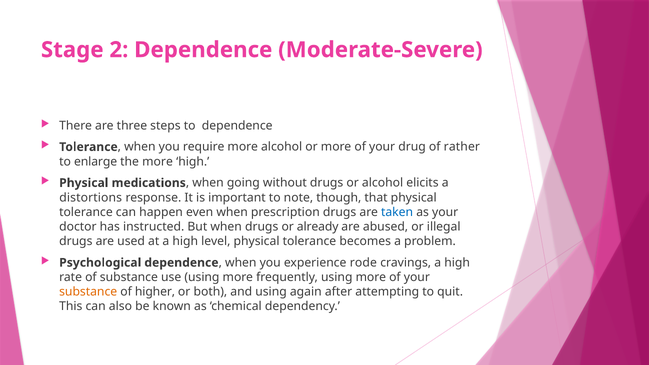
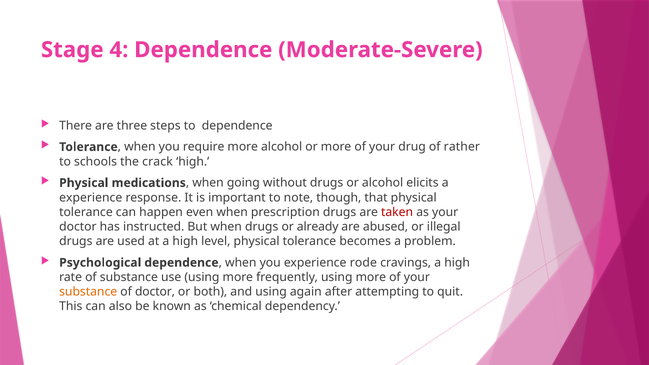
2: 2 -> 4 (119, 50)
enlarge: enlarge -> schools (96, 162)
the more: more -> crack (157, 162)
distortions: distortions -> experience (91, 198)
taken colour: blue -> red (397, 212)
of higher: higher -> doctor (155, 292)
